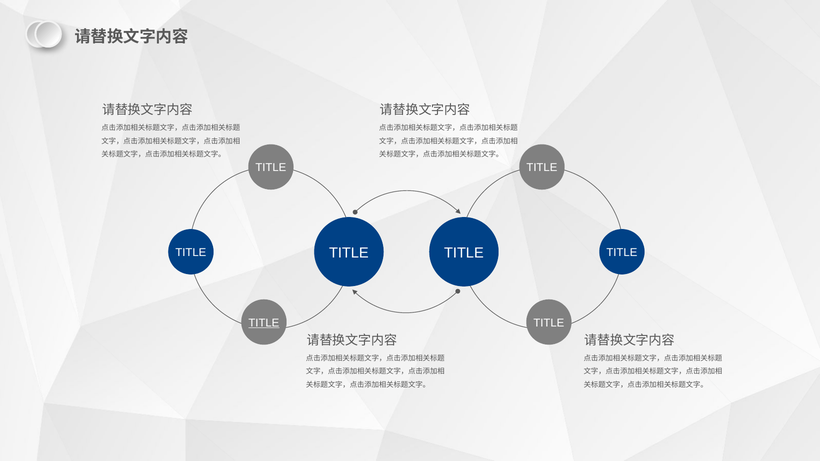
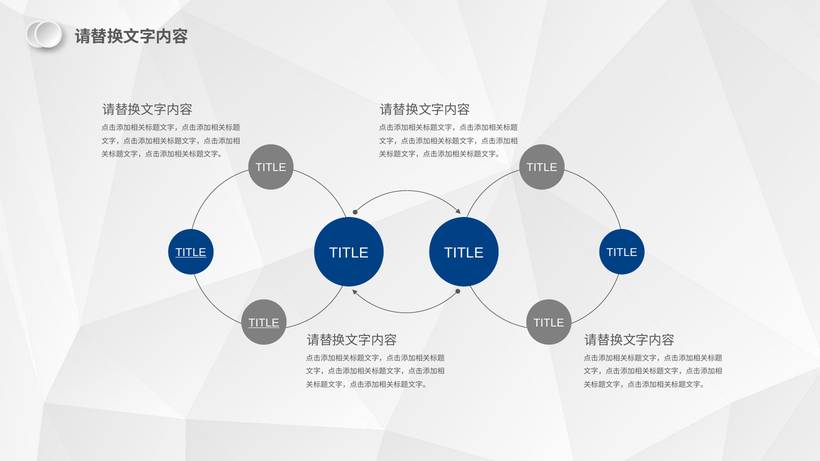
TITLE underline: none -> present (191, 253)
